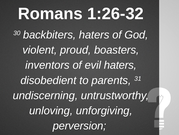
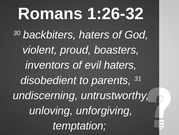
perversion: perversion -> temptation (80, 125)
